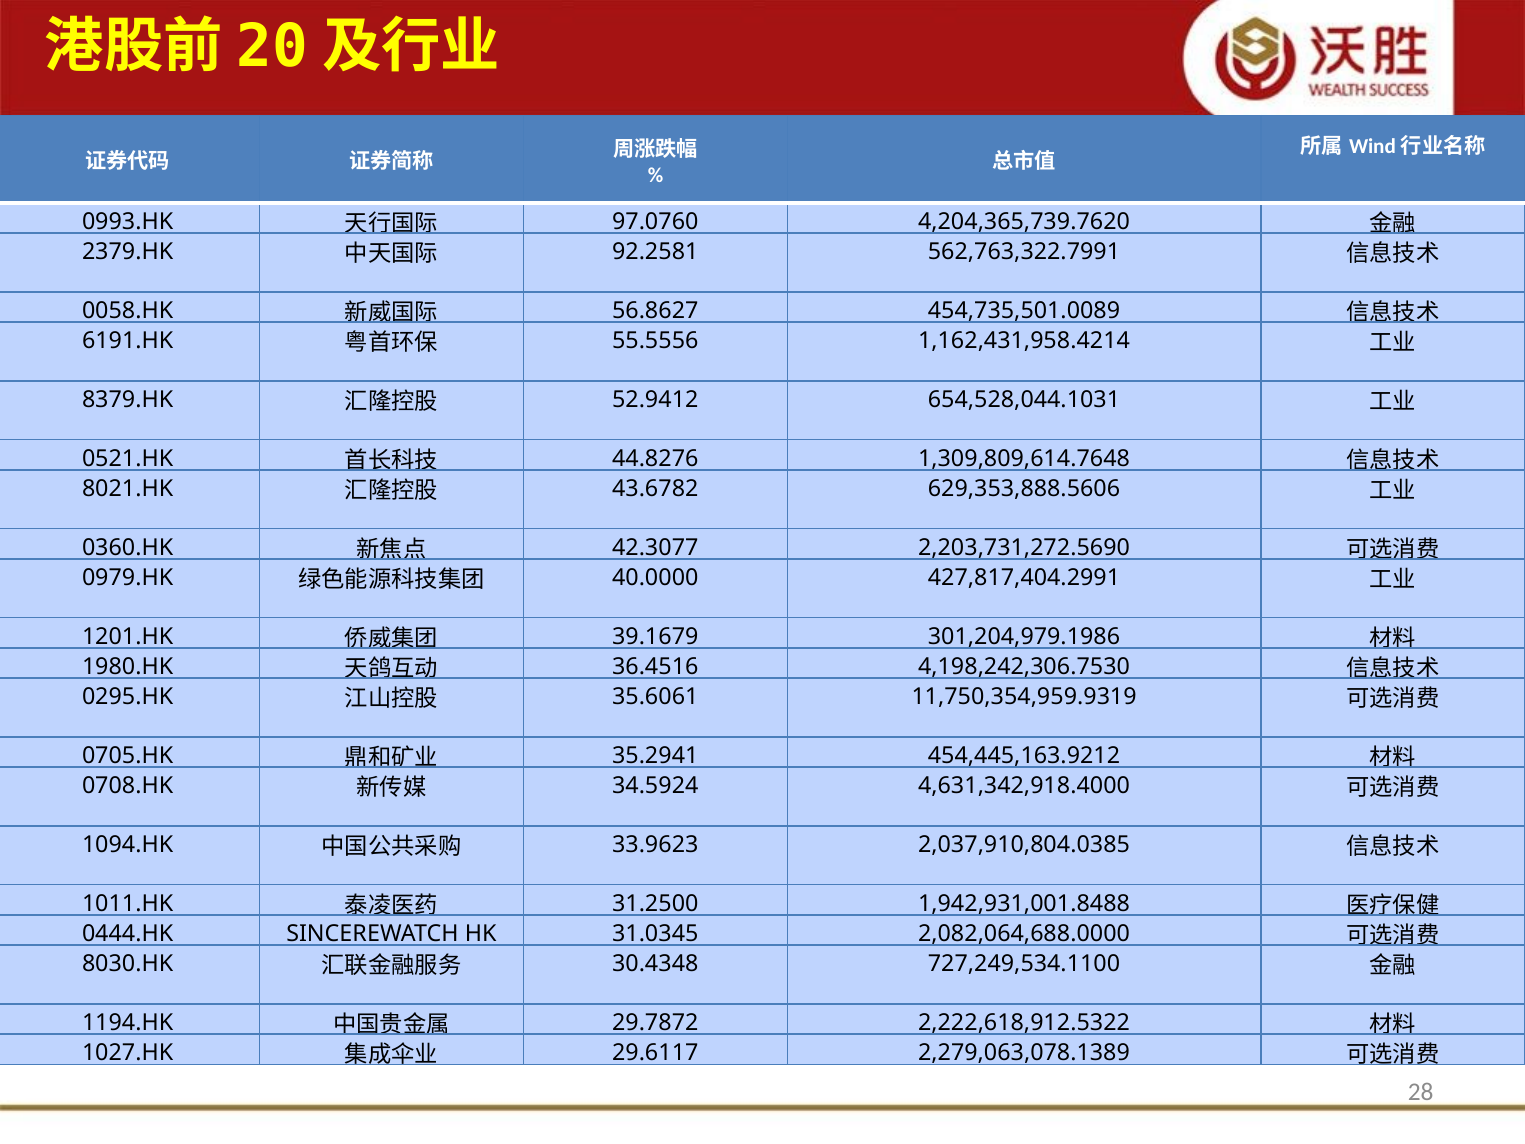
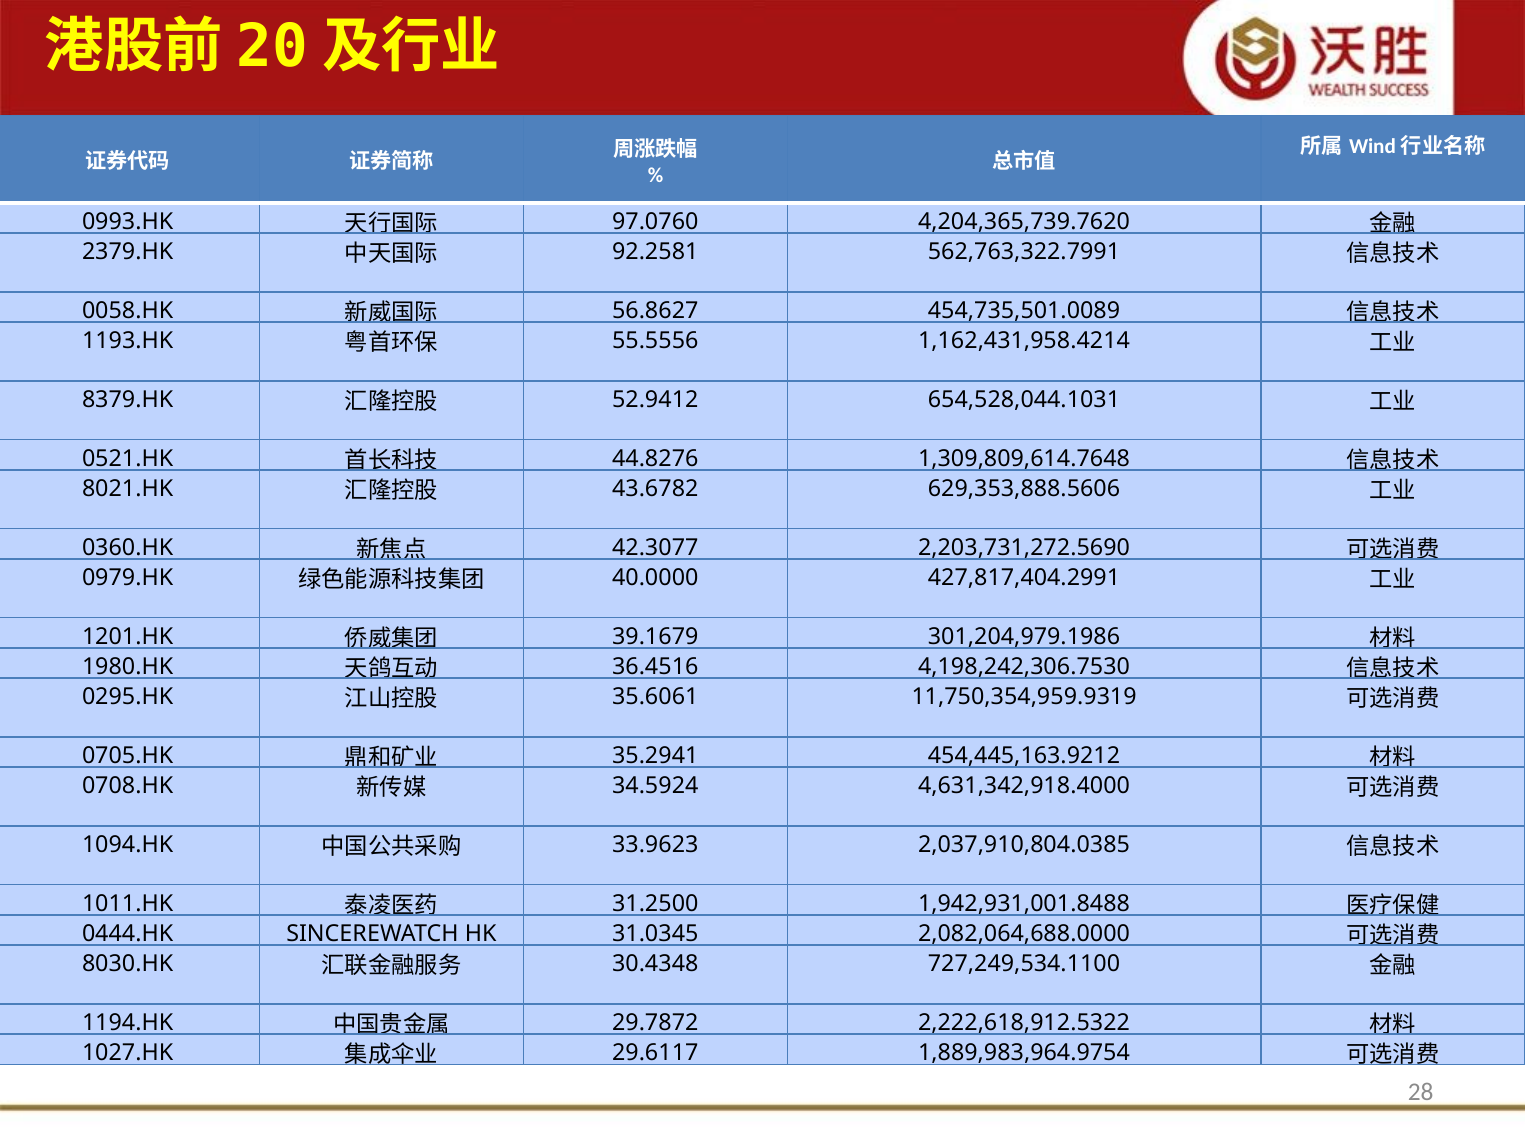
6191.HK: 6191.HK -> 1193.HK (128, 341)
2,279,063,078.1389: 2,279,063,078.1389 -> 1,889,983,964.9754 (1024, 1053)
